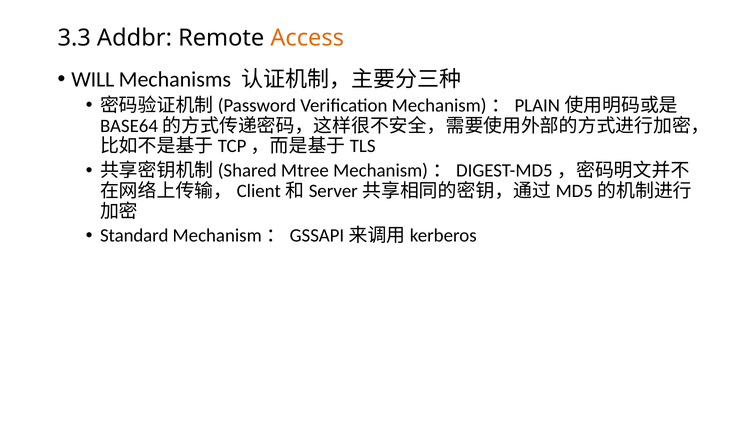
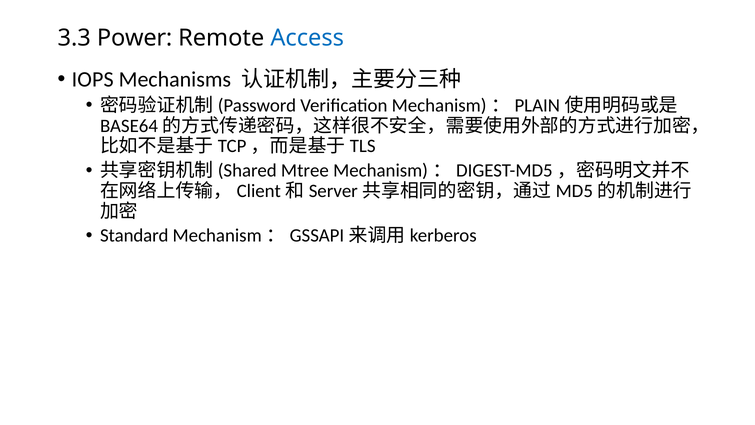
Addbr: Addbr -> Power (135, 38)
Access colour: orange -> blue (307, 38)
WILL: WILL -> IOPS (93, 79)
